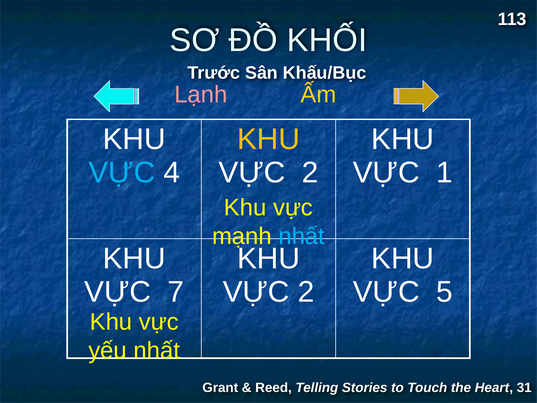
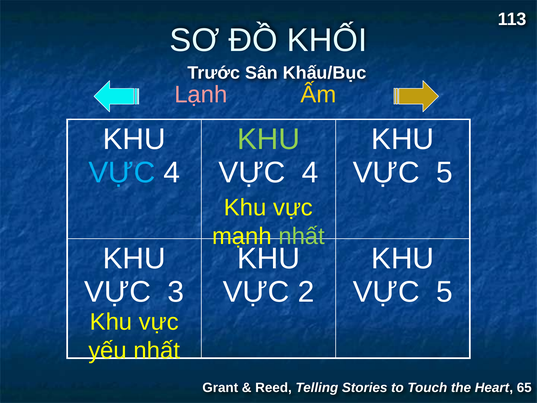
KHU colour: yellow -> light green (268, 139)
2: 2 -> 4 (310, 172)
1: 1 -> 5 (444, 172)
nhất colour: light blue -> light green (302, 236)
7: 7 -> 3 (176, 292)
31: 31 -> 65 (524, 388)
